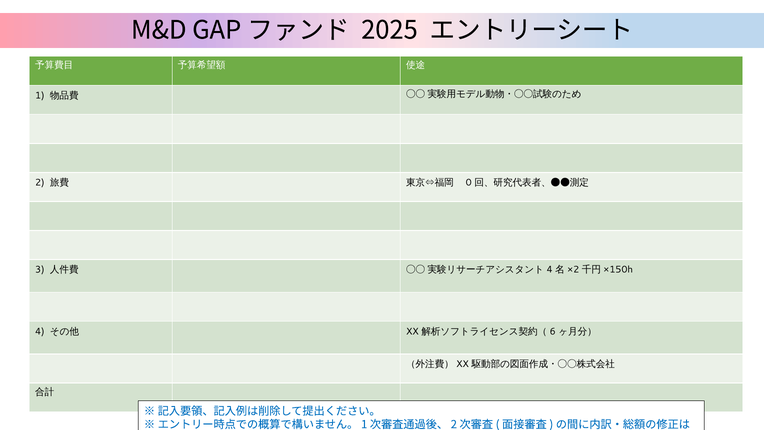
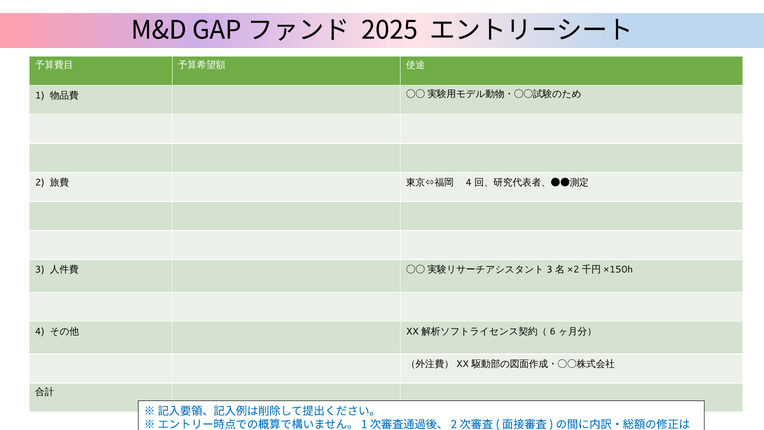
0: 0 -> 4 (469, 182)
4: 4 -> 3 (550, 269)
